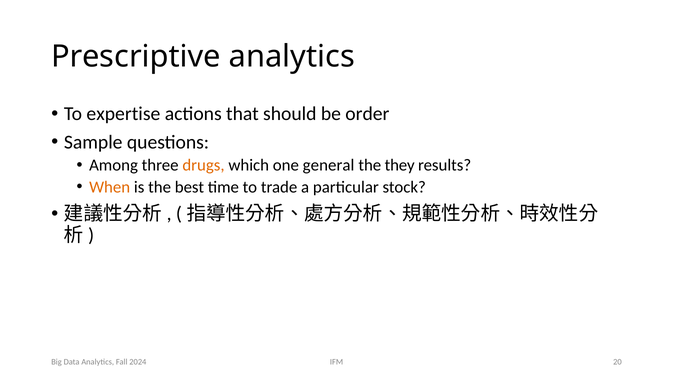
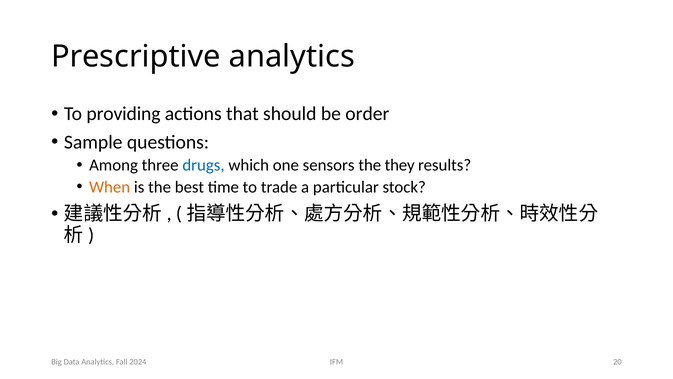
expertise: expertise -> providing (123, 114)
drugs colour: orange -> blue (203, 165)
general: general -> sensors (329, 165)
